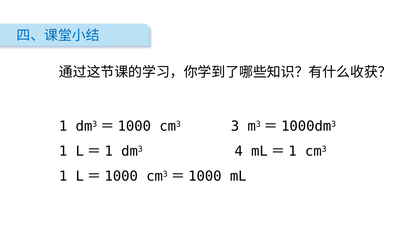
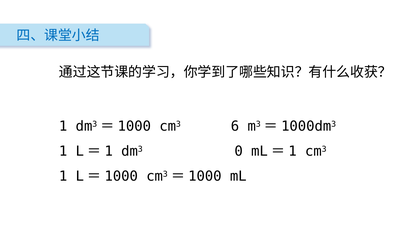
3: 3 -> 6 (235, 126)
4: 4 -> 0 (239, 151)
